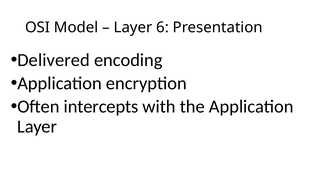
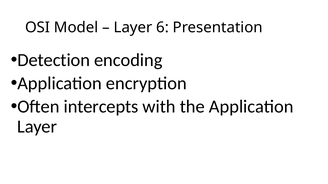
Delivered: Delivered -> Detection (54, 60)
